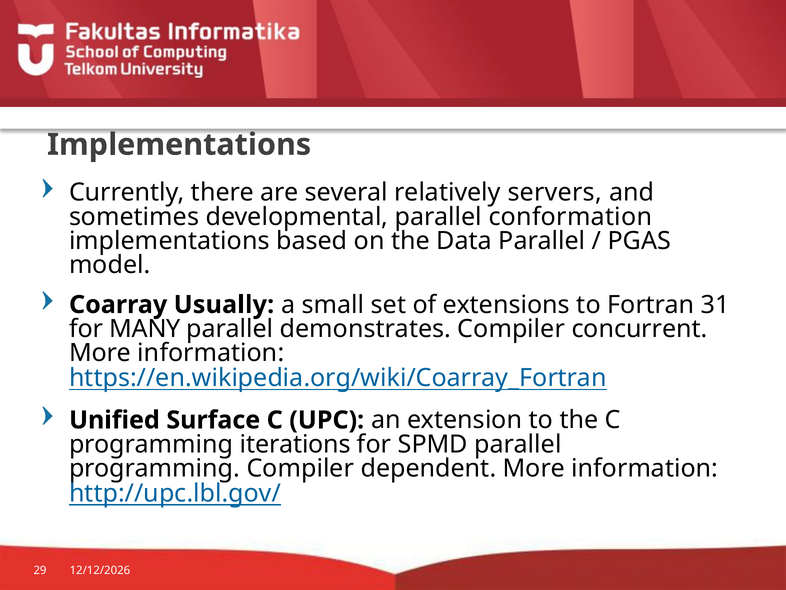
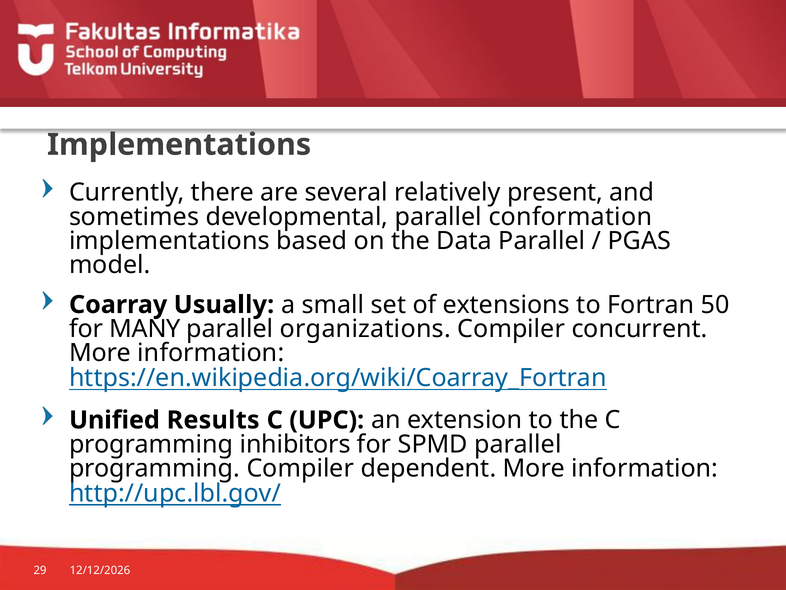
servers: servers -> present (555, 192)
31: 31 -> 50 (715, 304)
demonstrates: demonstrates -> organizations (365, 329)
Surface: Surface -> Results (213, 420)
iterations: iterations -> inhibitors (295, 444)
